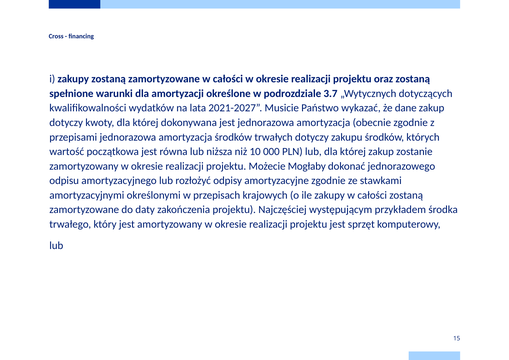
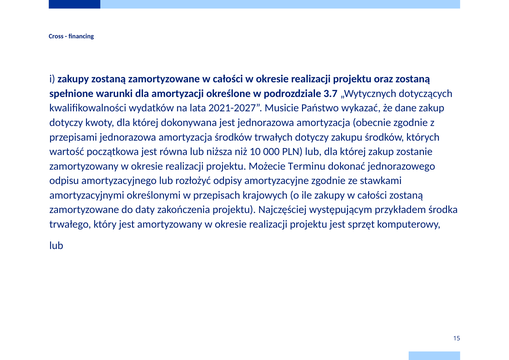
Mogłaby: Mogłaby -> Terminu (307, 166)
